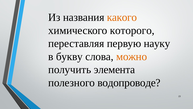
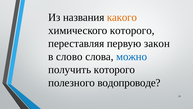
науку: науку -> закон (157, 43)
букву: букву -> слово (69, 56)
можно colour: orange -> blue (132, 56)
получить элемента: элемента -> которого (114, 69)
